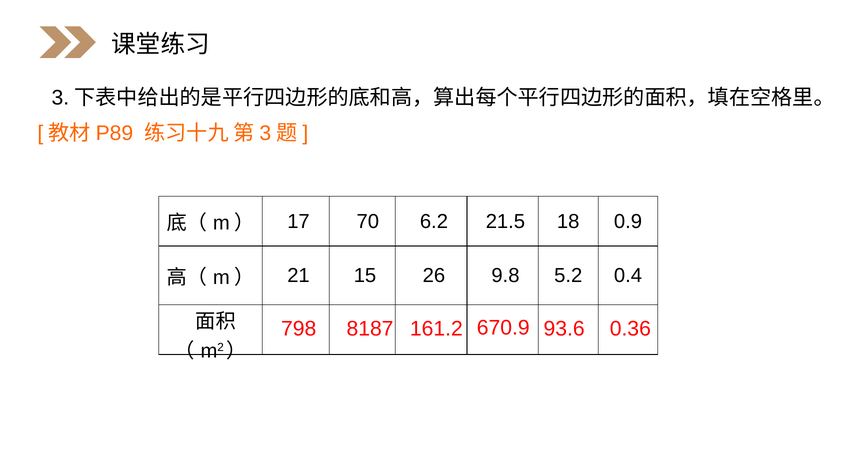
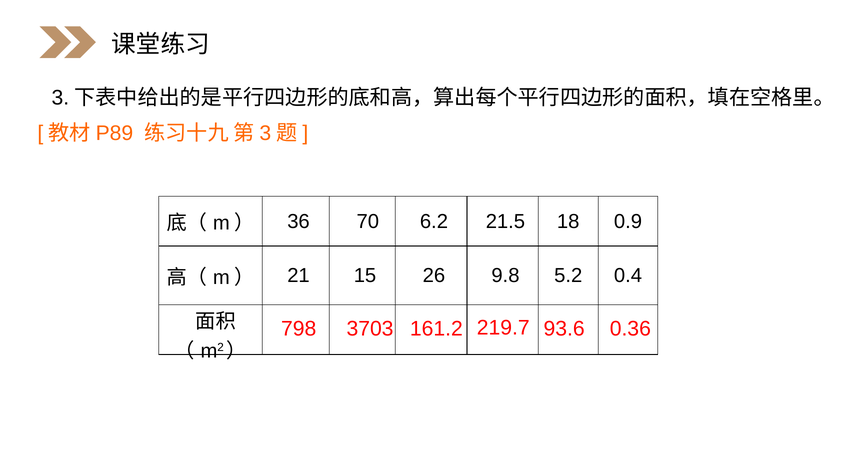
17: 17 -> 36 (298, 222)
8187: 8187 -> 3703 (370, 329)
670.9: 670.9 -> 219.7 (503, 328)
